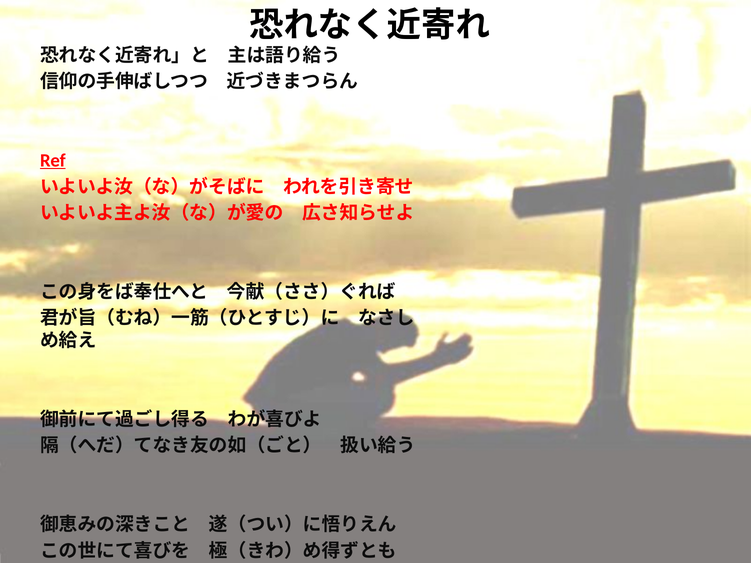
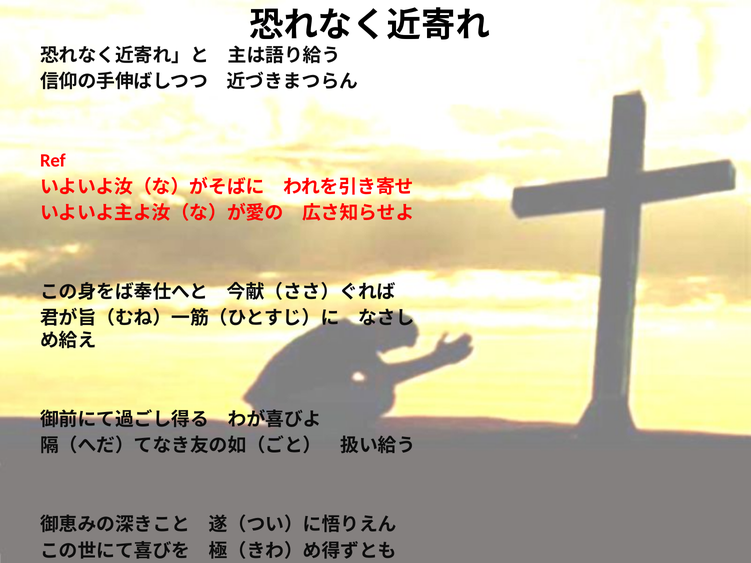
Ref underline: present -> none (53, 161)
